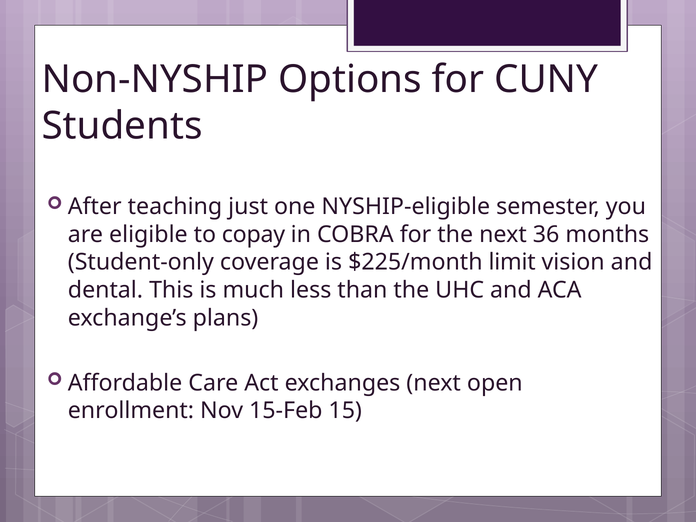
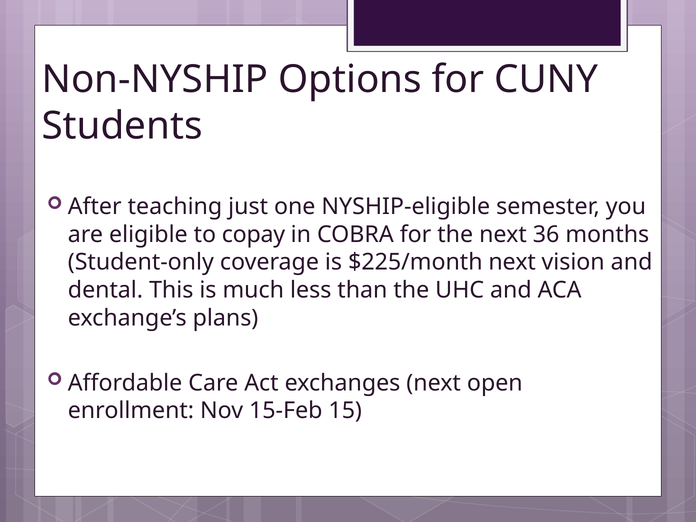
$225/month limit: limit -> next (512, 262)
